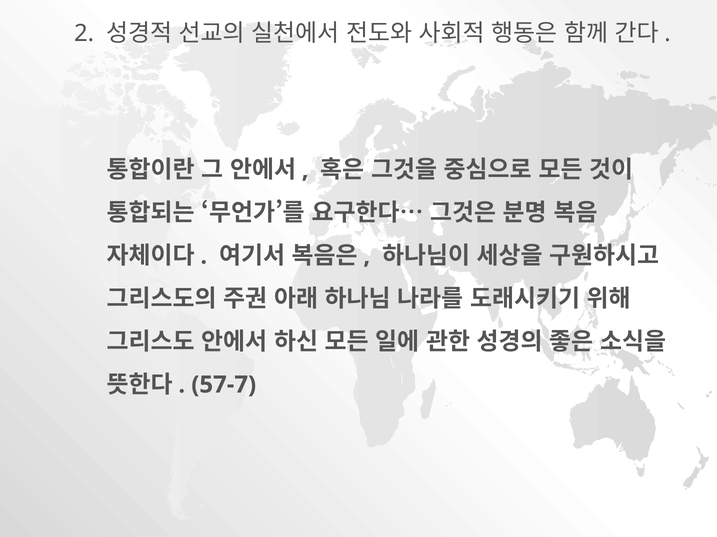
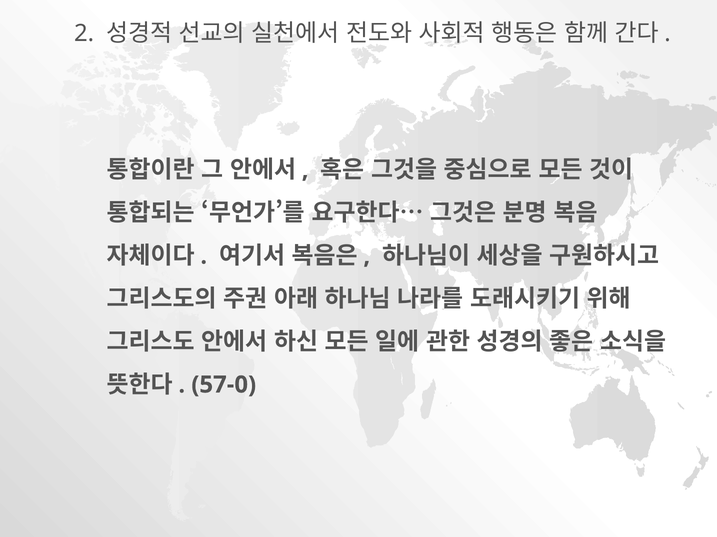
57-7: 57-7 -> 57-0 (224, 385)
